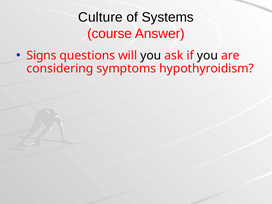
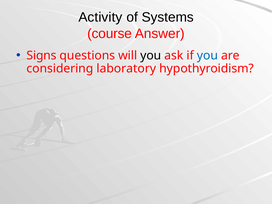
Culture: Culture -> Activity (100, 17)
you colour: black -> blue (207, 55)
symptoms: symptoms -> laboratory (126, 68)
